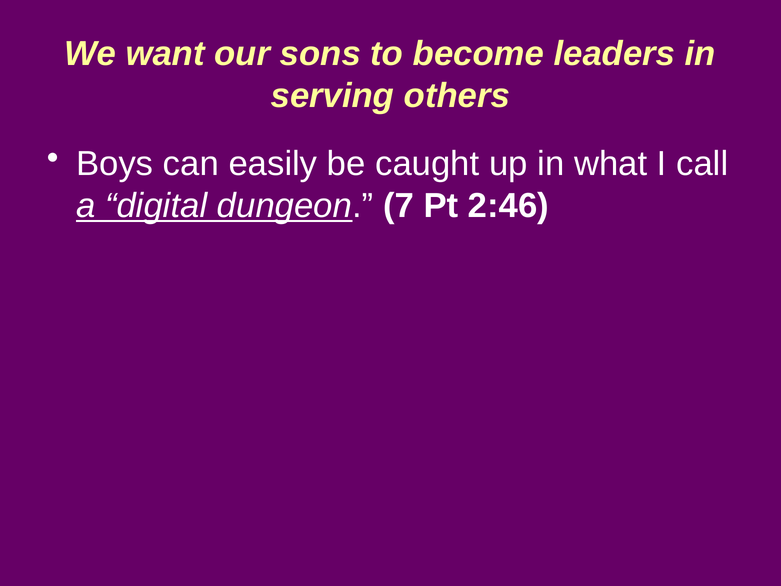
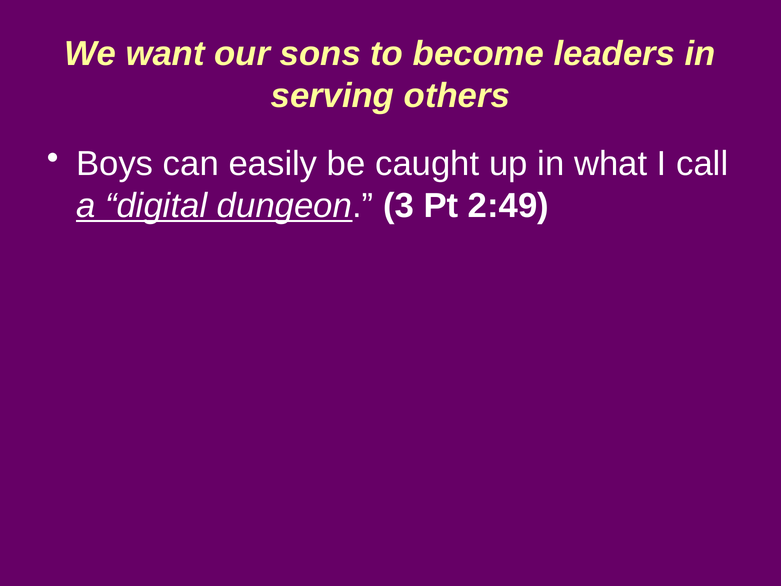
7: 7 -> 3 (399, 206)
2:46: 2:46 -> 2:49 (508, 206)
